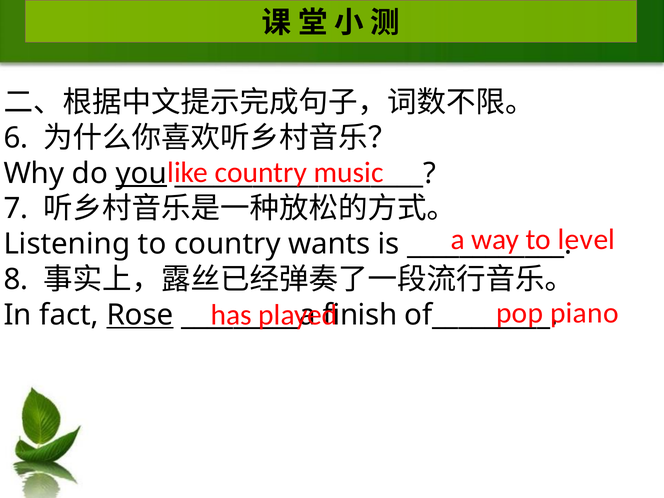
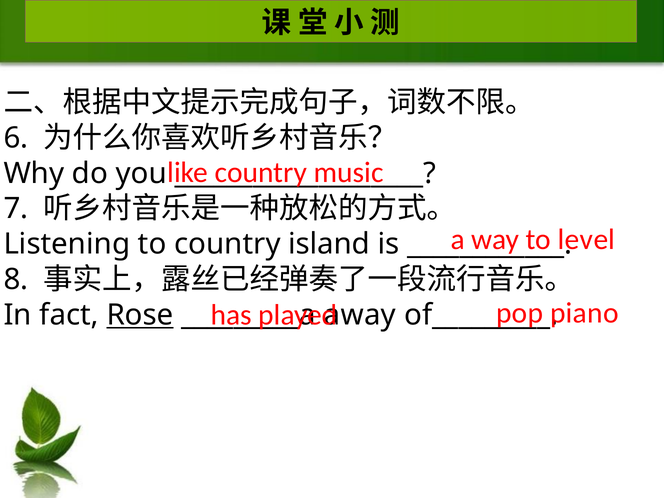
you underline: present -> none (141, 173)
wants: wants -> island (329, 244)
finish: finish -> away (360, 315)
